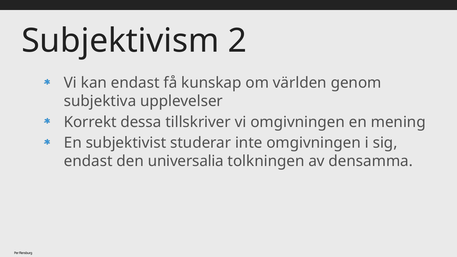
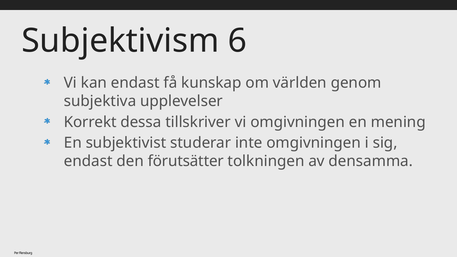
2: 2 -> 6 (237, 41)
universalia: universalia -> förutsätter (186, 161)
